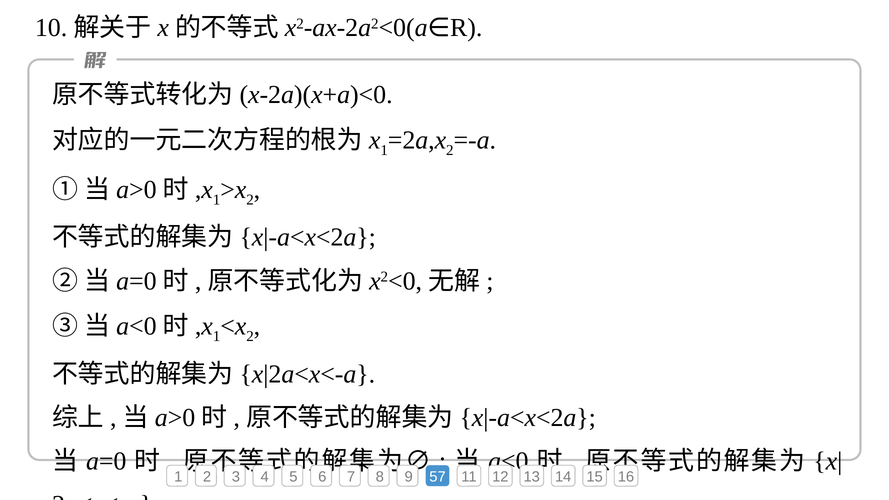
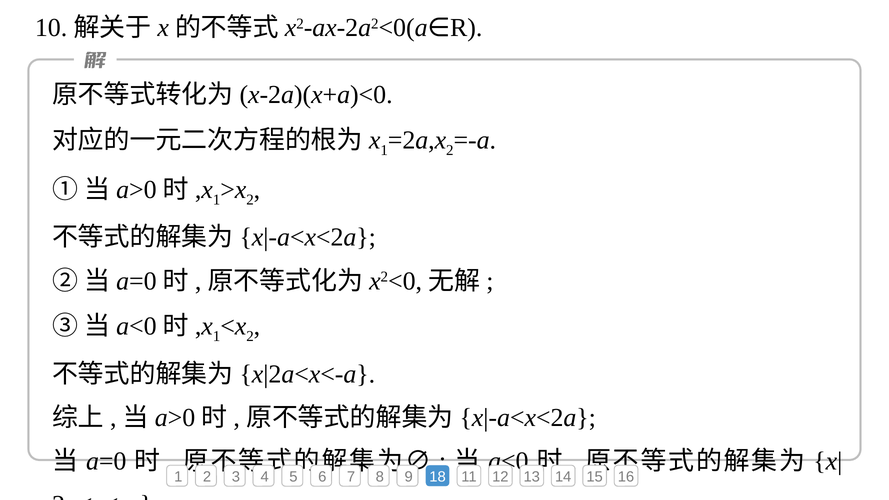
57: 57 -> 18 (438, 477)
